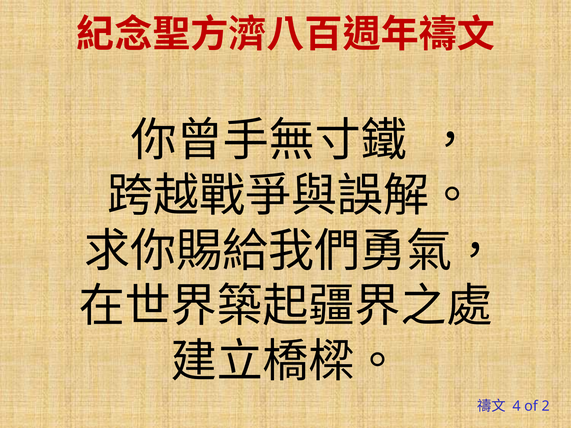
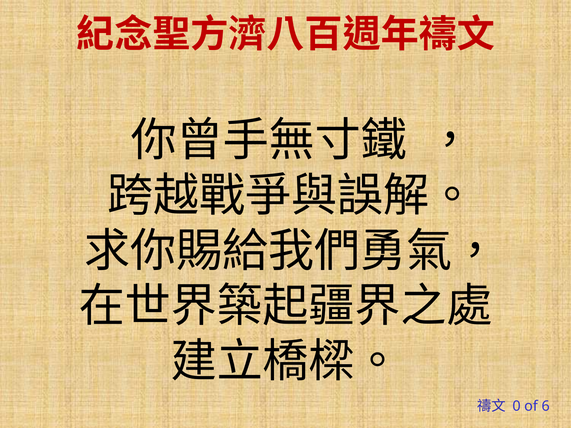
4: 4 -> 0 (517, 406)
2: 2 -> 6 (546, 406)
